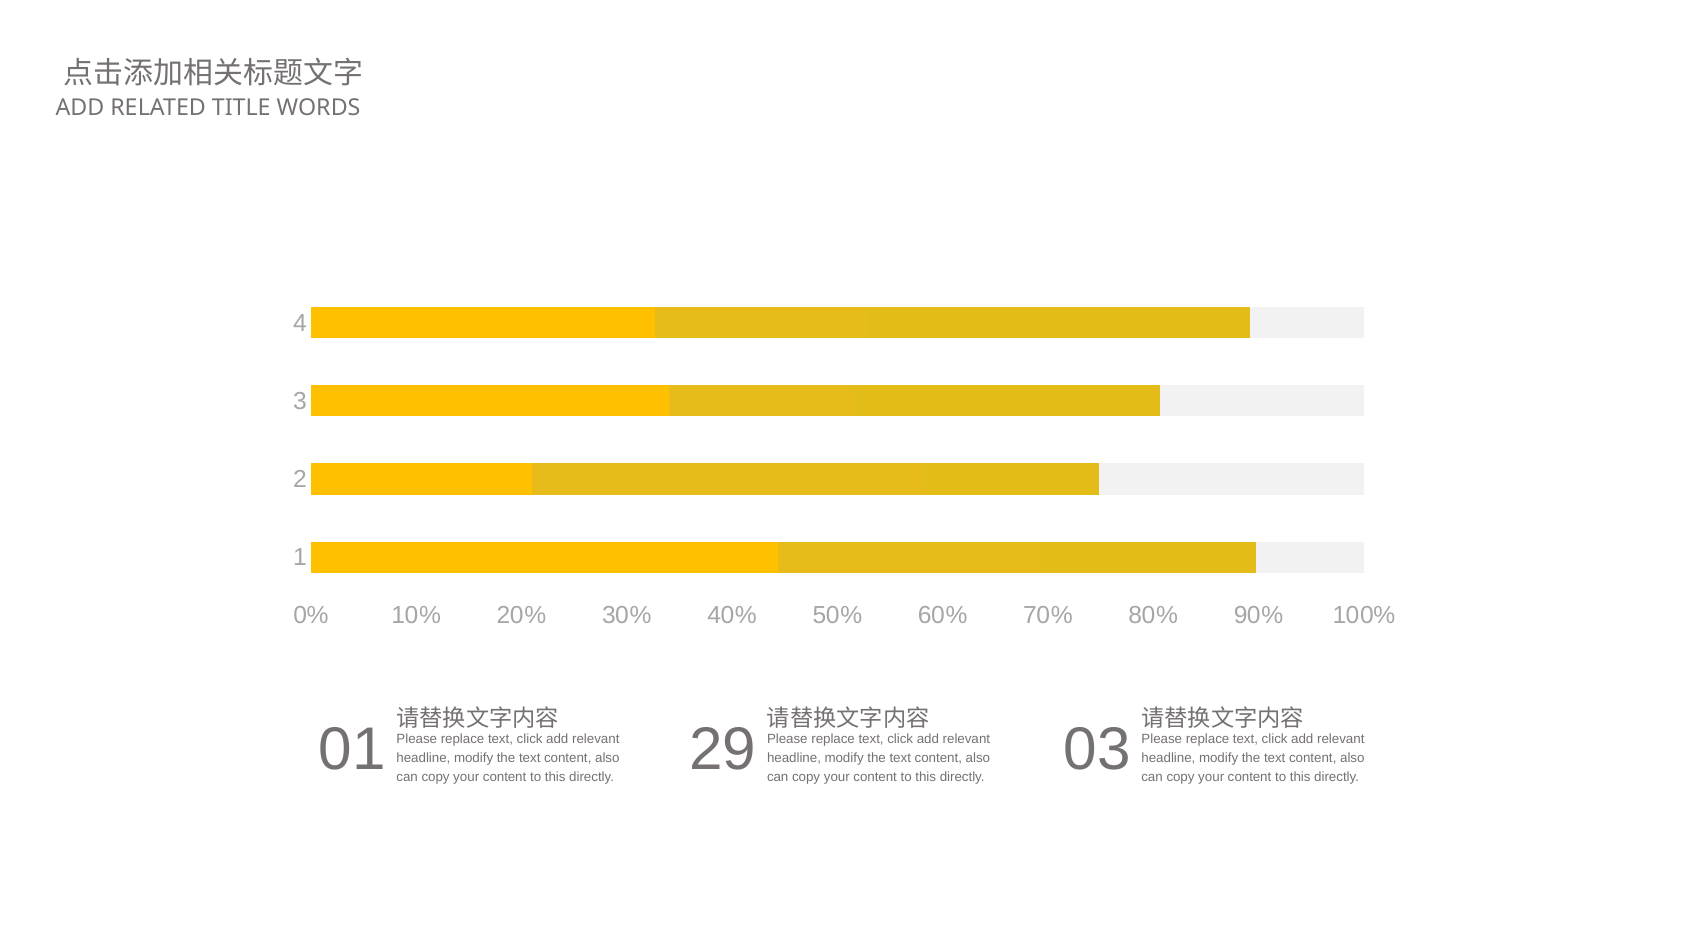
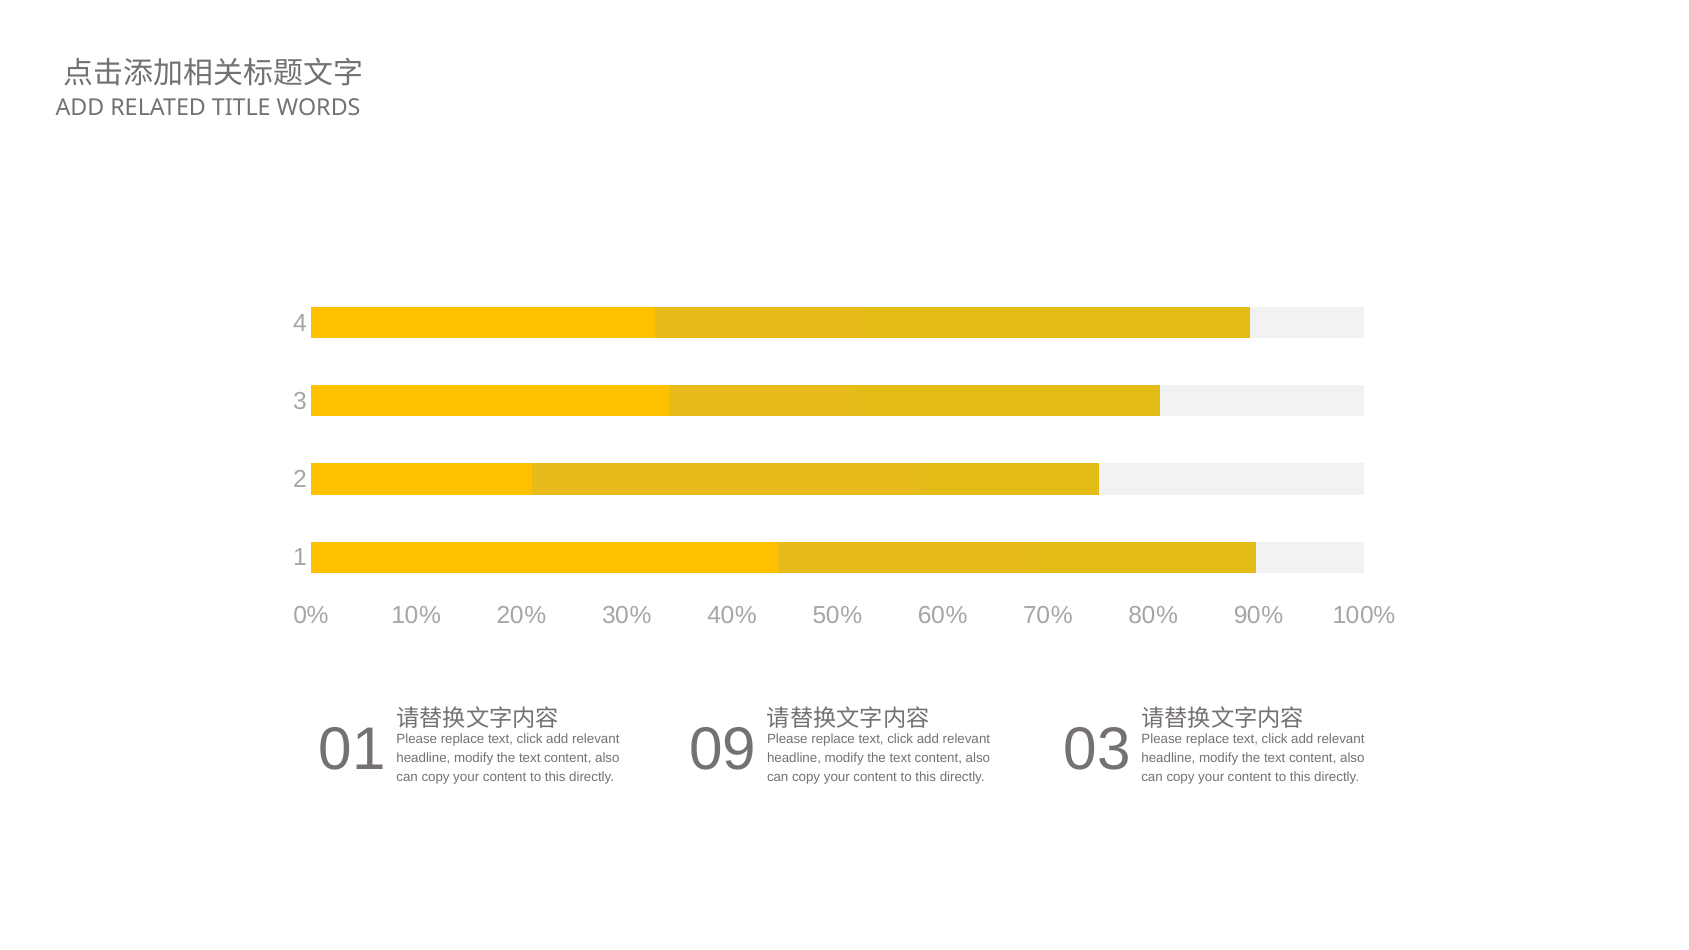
29: 29 -> 09 (723, 749)
